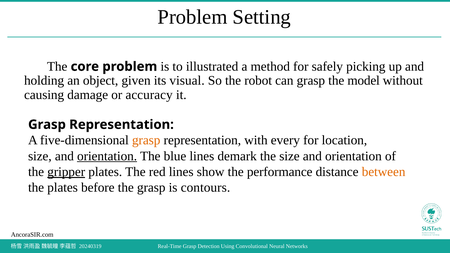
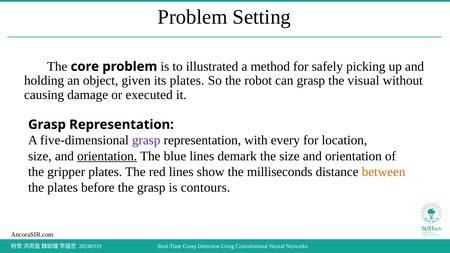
its visual: visual -> plates (187, 81)
model: model -> visual (364, 81)
accuracy: accuracy -> executed (149, 95)
grasp colour: orange -> purple (146, 140)
gripper underline: present -> none (66, 172)
performance: performance -> milliseconds (280, 172)
